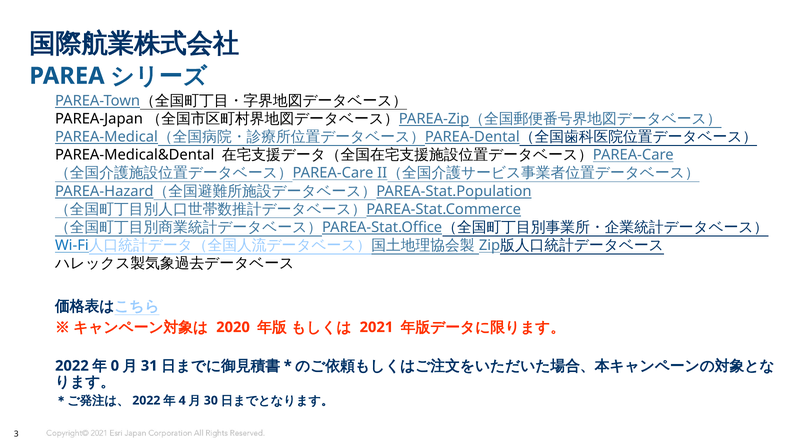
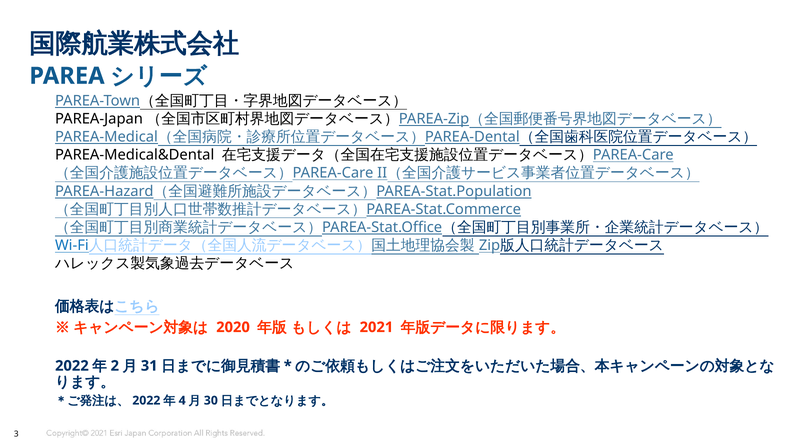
0: 0 -> 2 (115, 366)
